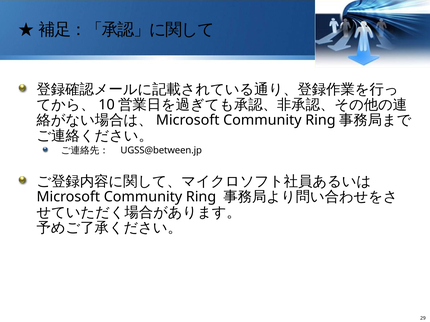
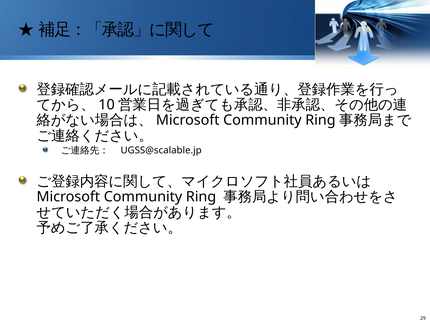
UGSS@between.jp: UGSS@between.jp -> UGSS@scalable.jp (161, 151)
